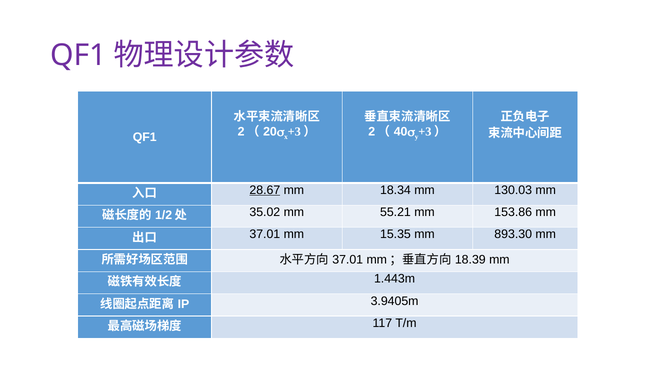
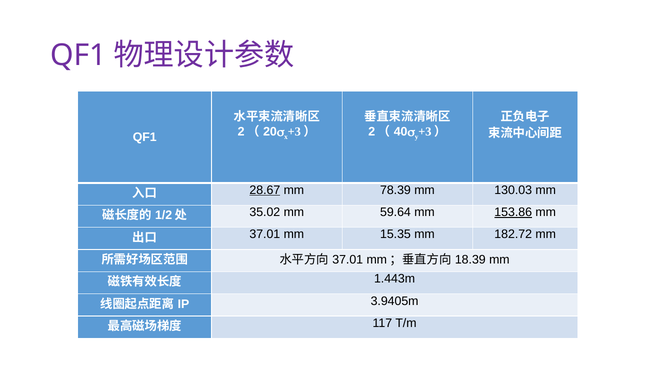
18.34: 18.34 -> 78.39 (395, 190)
55.21: 55.21 -> 59.64 (395, 212)
153.86 underline: none -> present (513, 212)
893.30: 893.30 -> 182.72 (513, 234)
